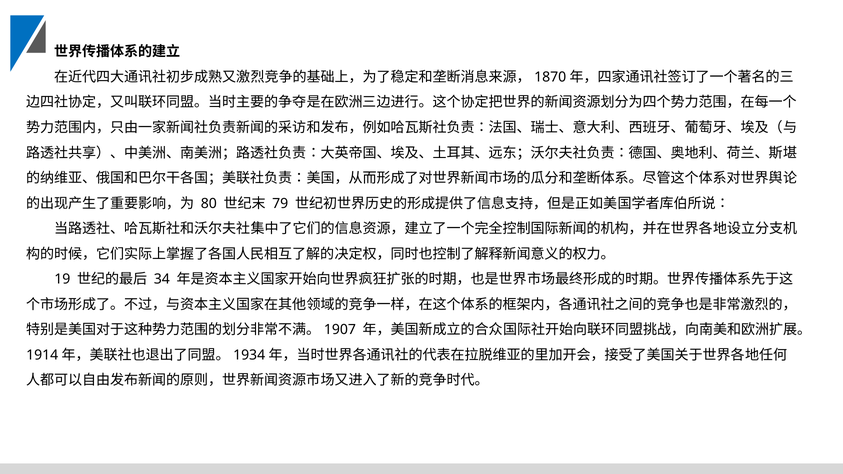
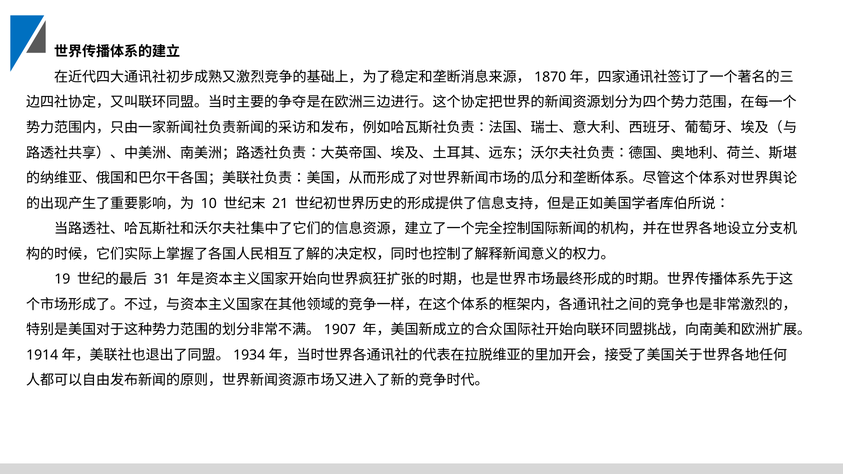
80: 80 -> 10 (209, 203)
79: 79 -> 21 (280, 203)
34: 34 -> 31 (162, 279)
